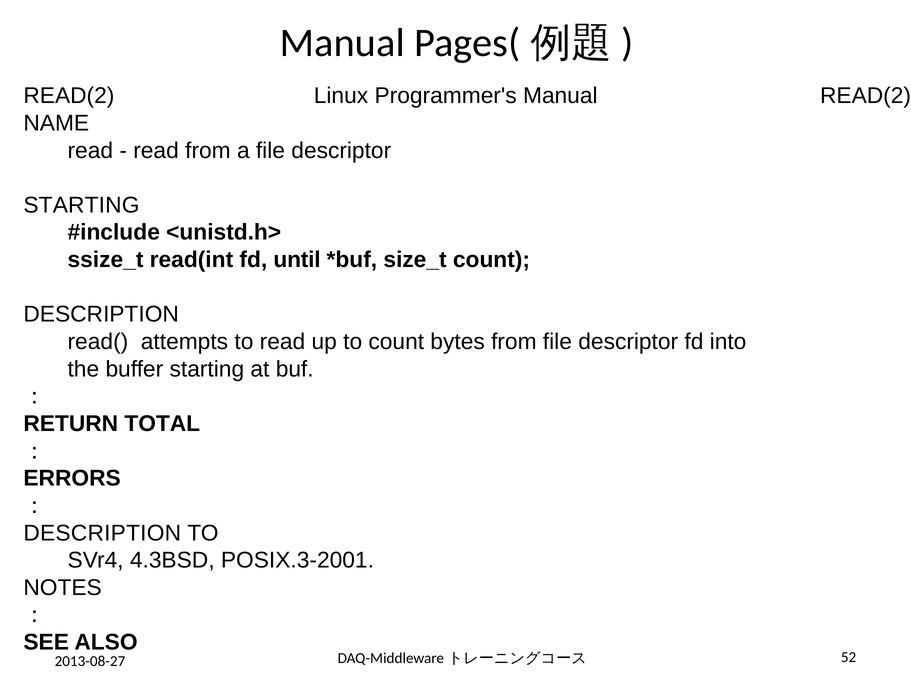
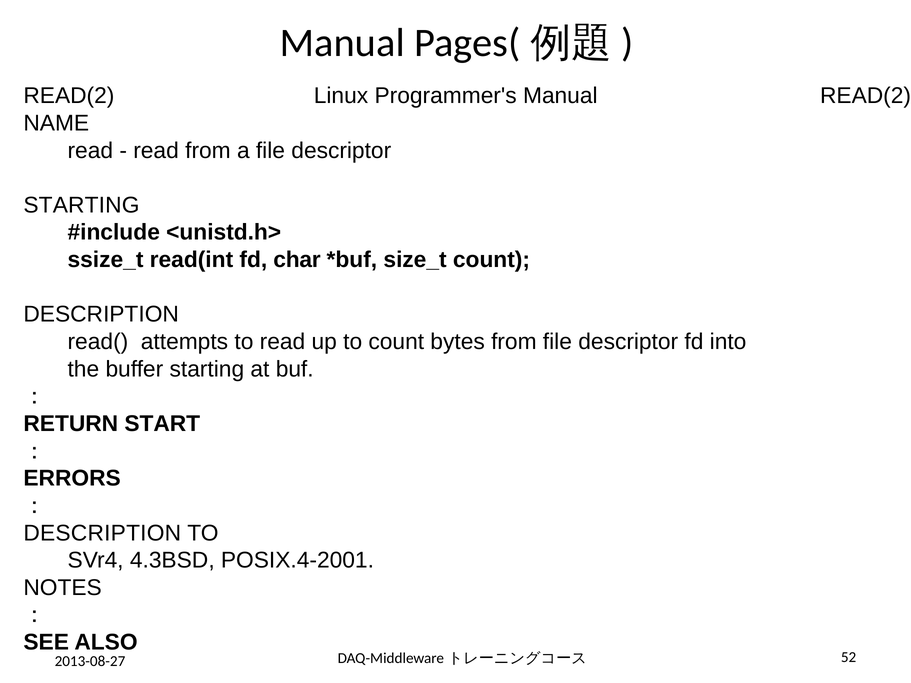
until: until -> char (297, 260)
TOTAL: TOTAL -> START (162, 424)
POSIX.3-2001: POSIX.3-2001 -> POSIX.4-2001 (297, 561)
